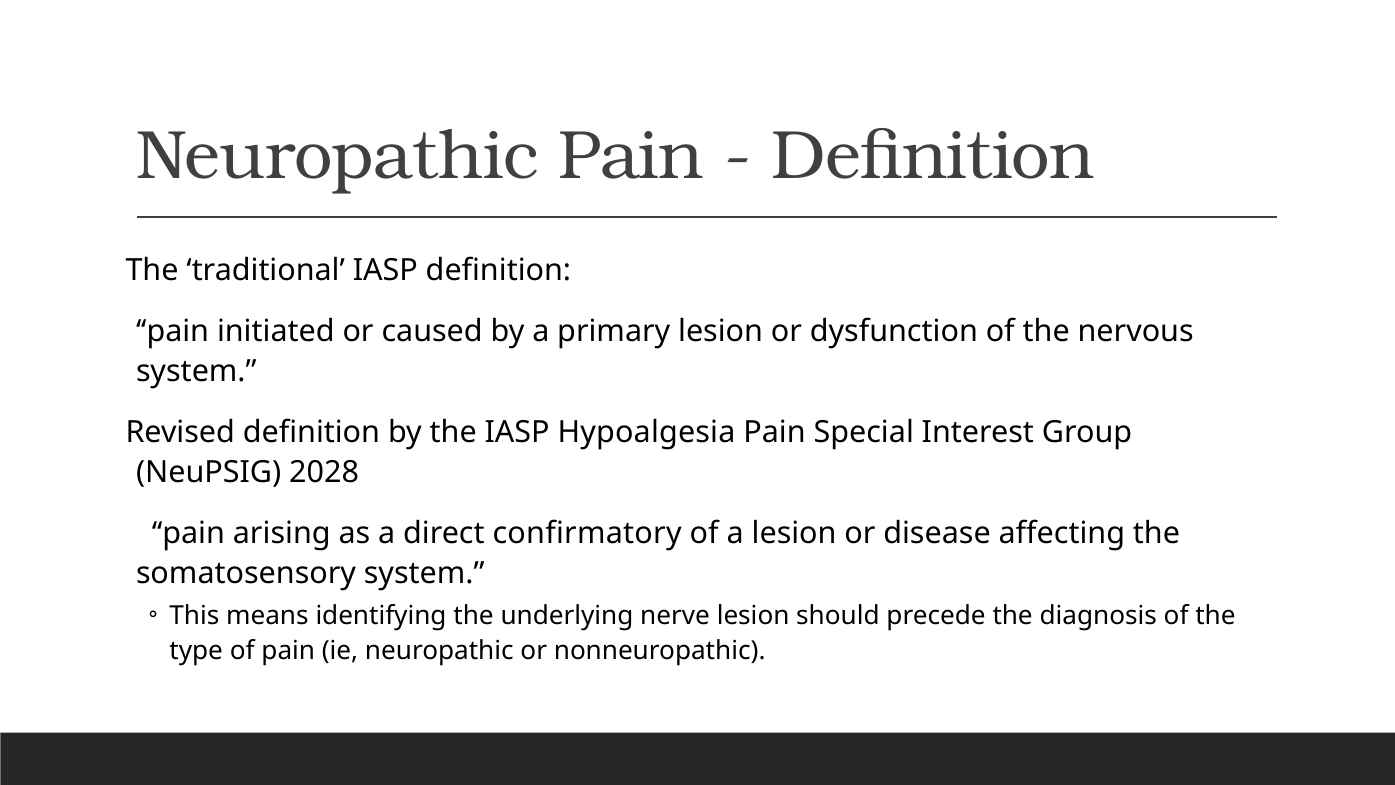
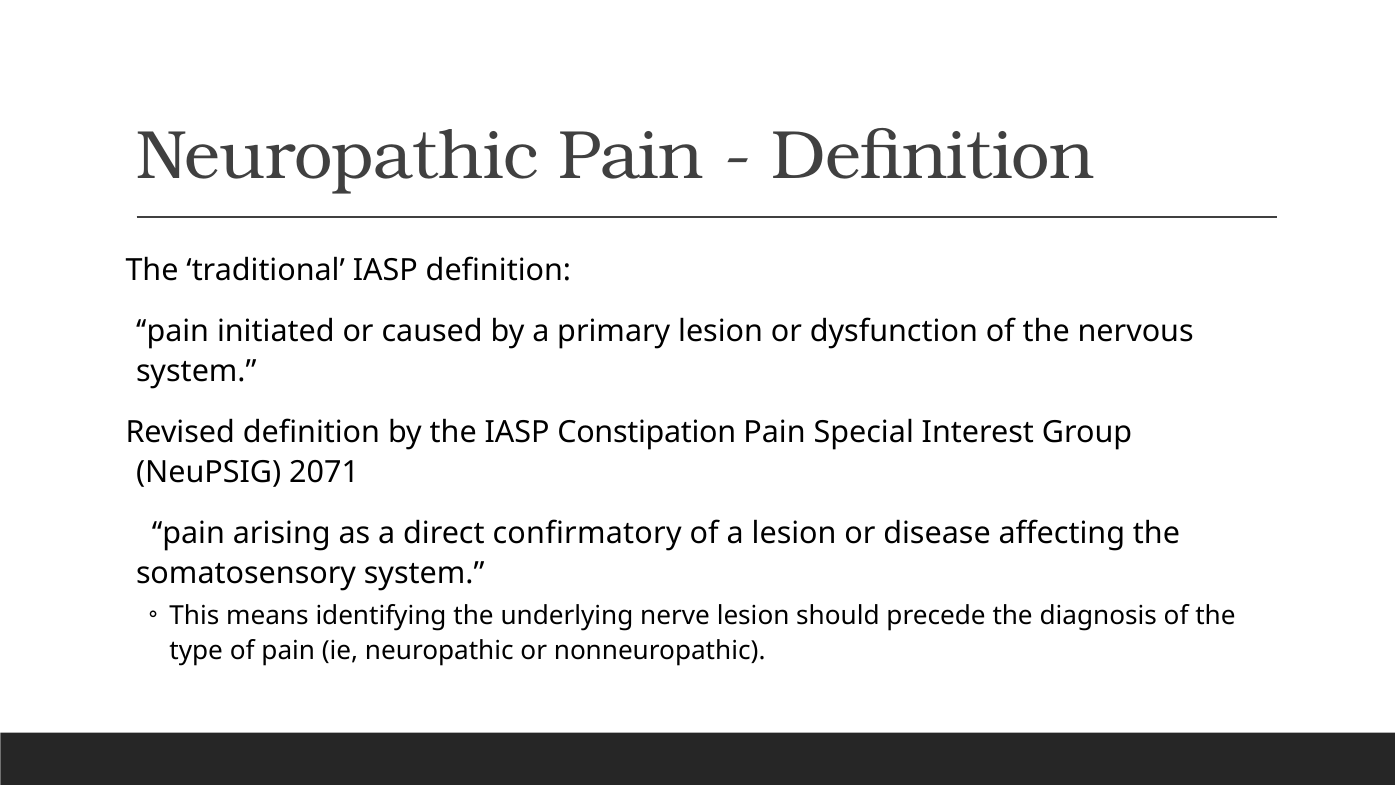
Hypoalgesia: Hypoalgesia -> Constipation (647, 432)
2028: 2028 -> 2071 (324, 472)
